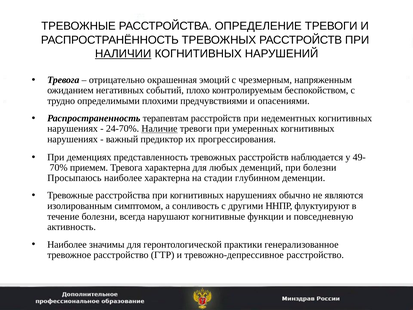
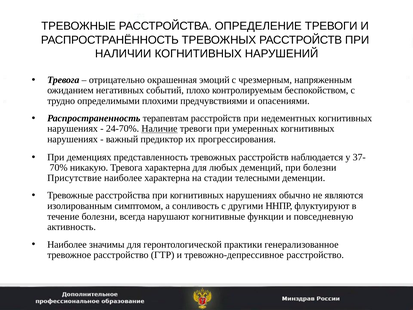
НАЛИЧИИ underline: present -> none (123, 54)
49-: 49- -> 37- (359, 157)
приемем: приемем -> никакую (89, 167)
Просыпаюсь: Просыпаюсь -> Присутствие (74, 178)
глубинном: глубинном -> телесными (257, 178)
